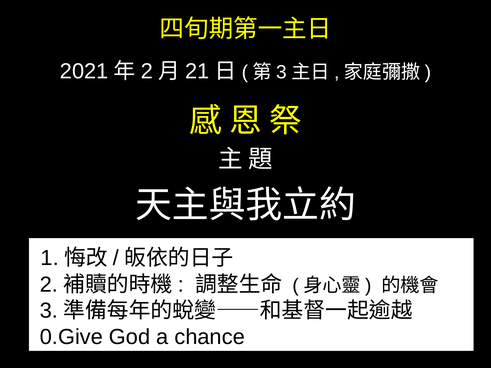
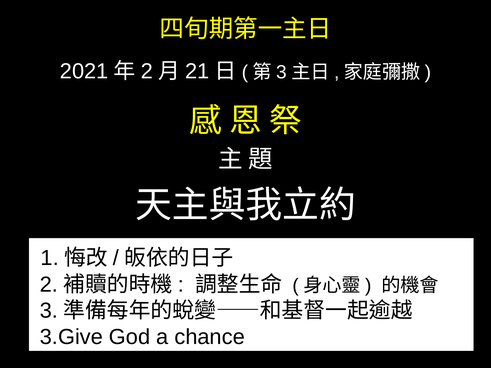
0.Give: 0.Give -> 3.Give (71, 337)
